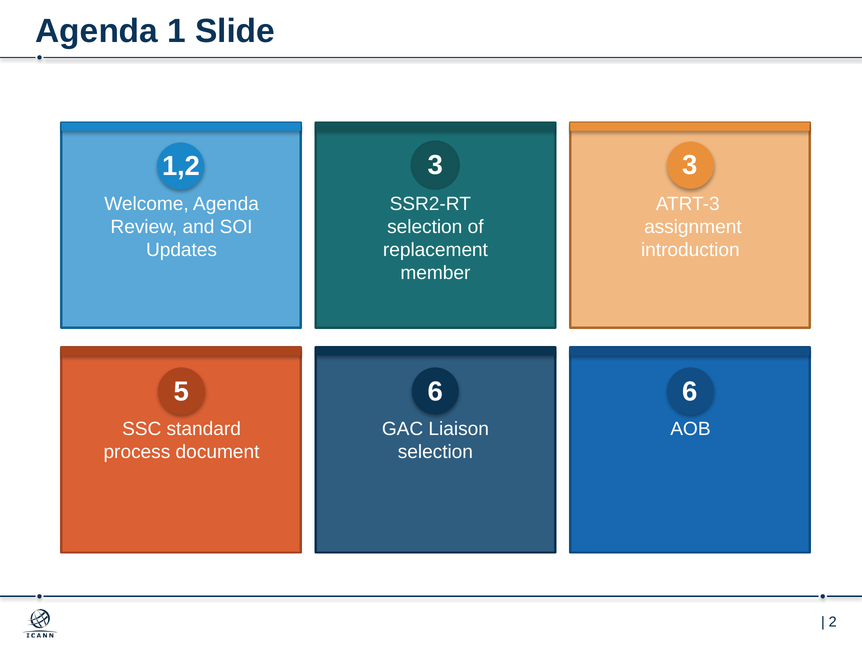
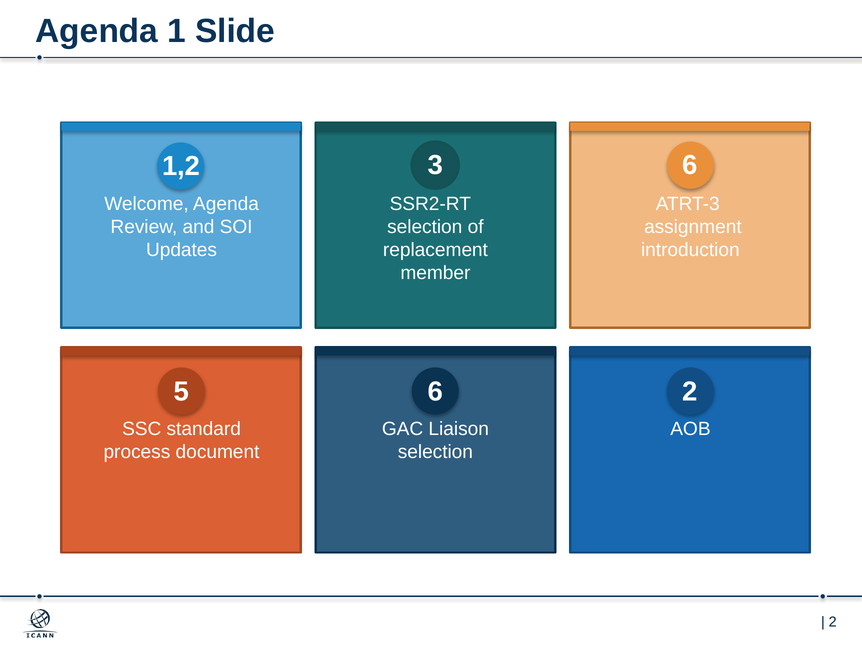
3 3: 3 -> 6 (690, 165)
6 6: 6 -> 2 (690, 391)
